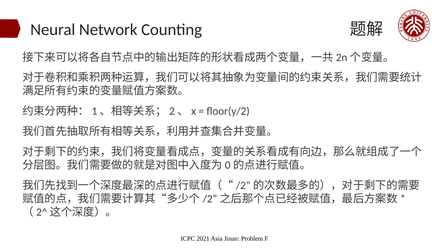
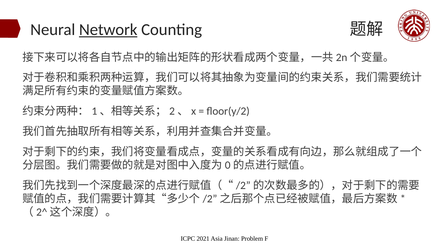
Network underline: none -> present (108, 30)
